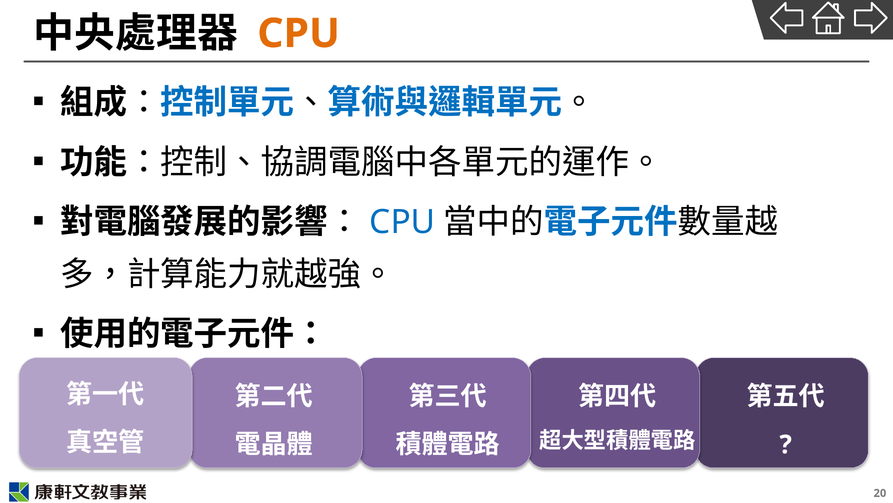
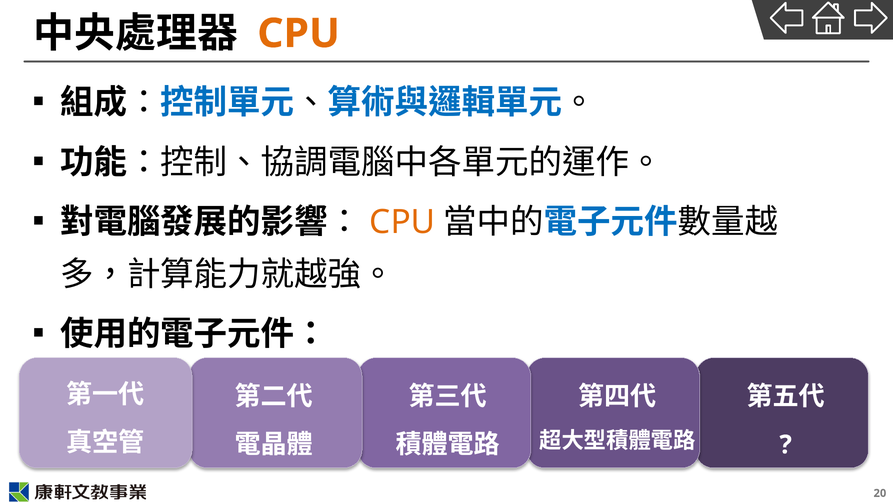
CPU colour: blue -> orange (402, 222)
